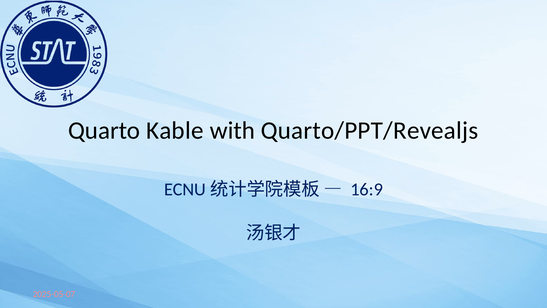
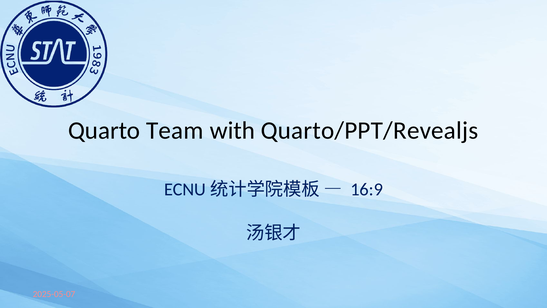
Kable: Kable -> Team (175, 130)
